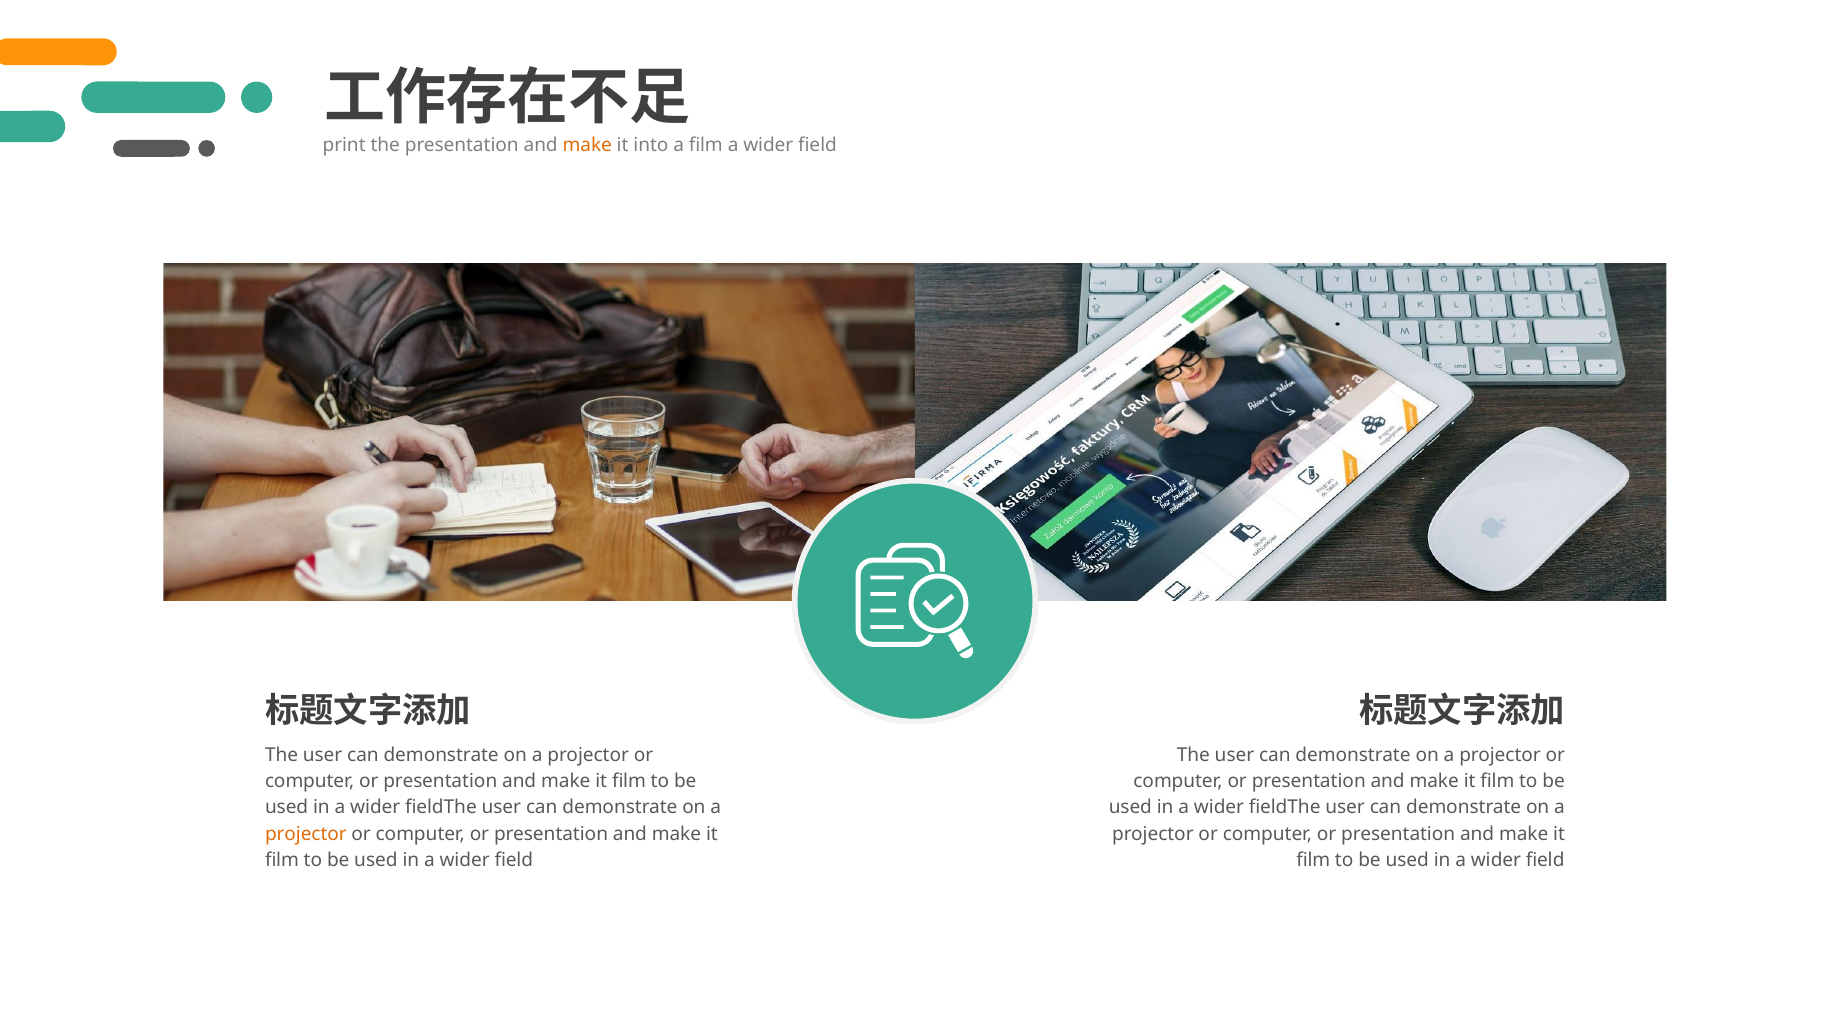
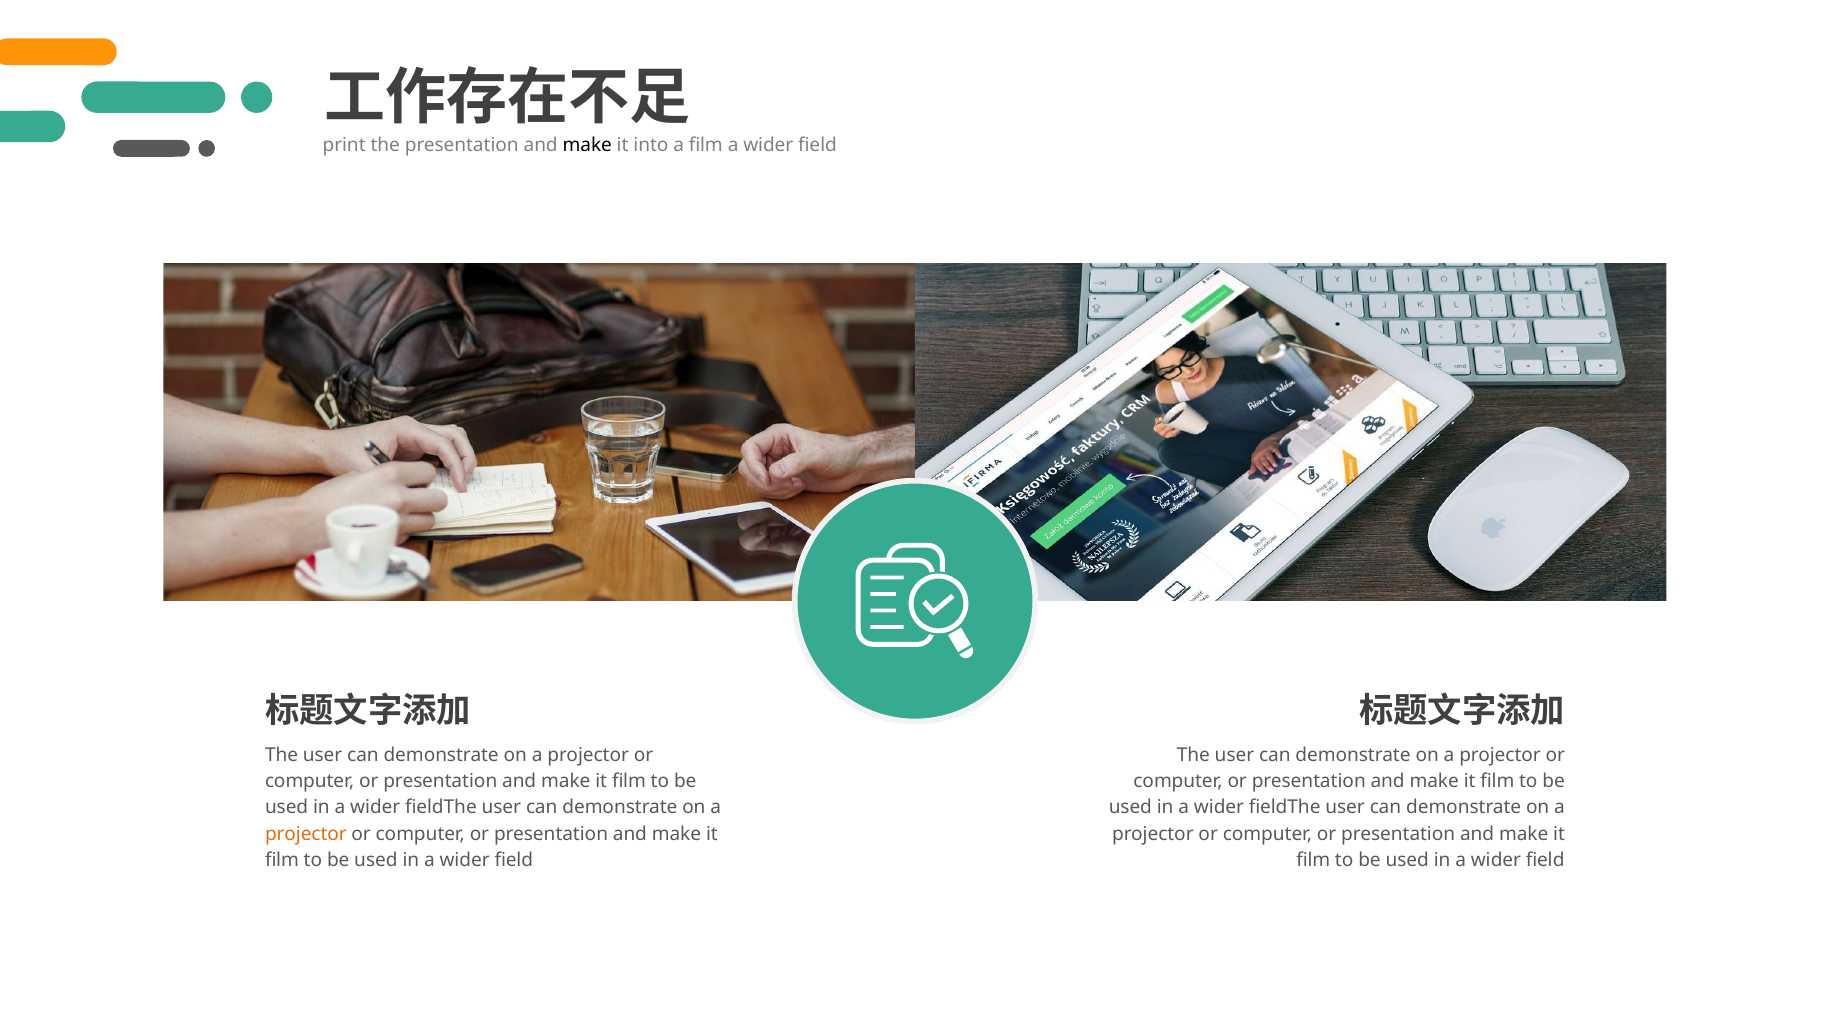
make colour: orange -> black (587, 145)
